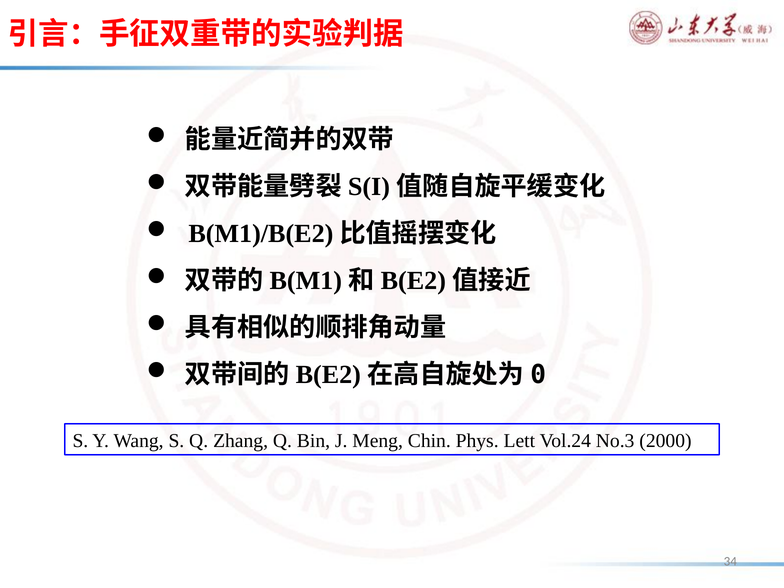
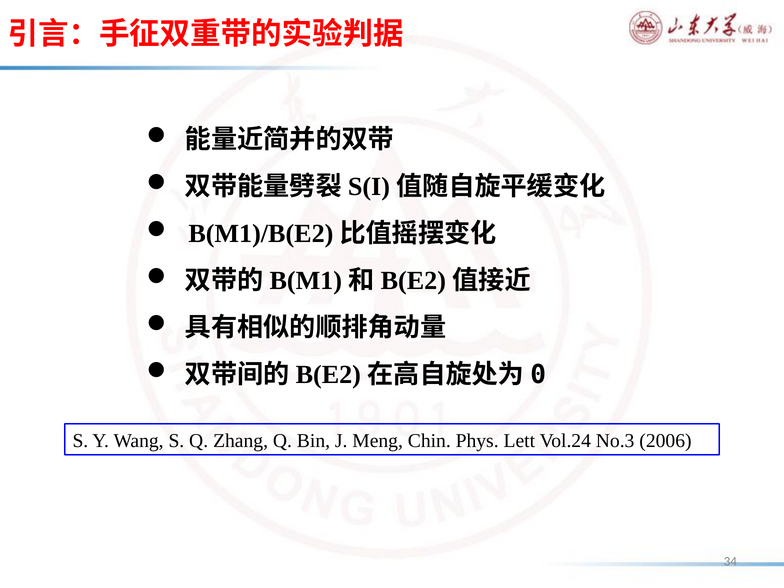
2000: 2000 -> 2006 (665, 441)
